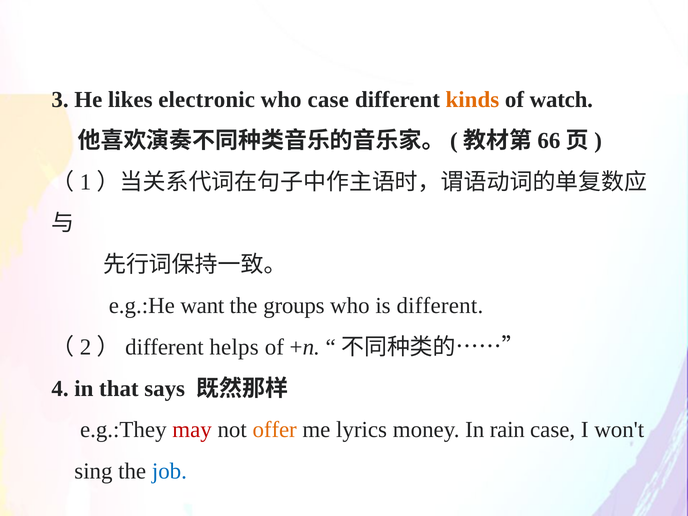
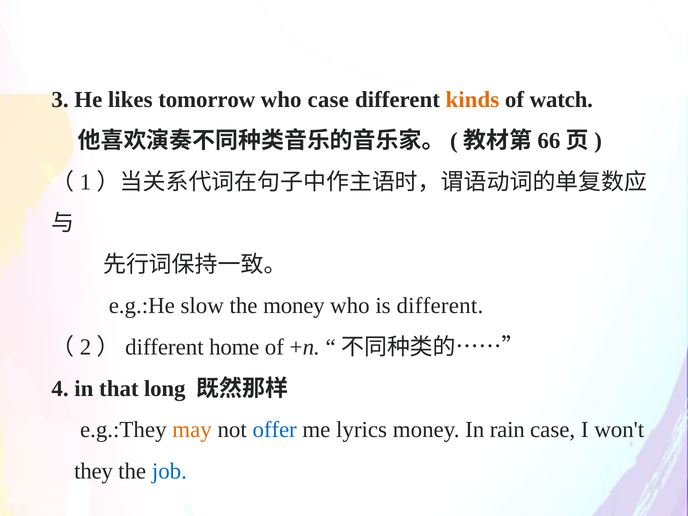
electronic: electronic -> tomorrow (207, 99)
want: want -> slow (202, 306)
the groups: groups -> money (294, 306)
helps: helps -> home (234, 347)
says: says -> long (165, 388)
may colour: red -> orange (192, 430)
offer colour: orange -> blue (275, 430)
sing: sing -> they (94, 471)
